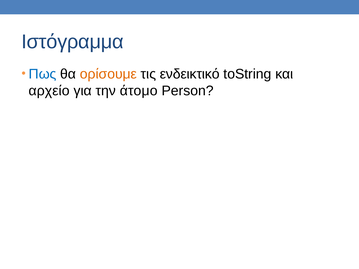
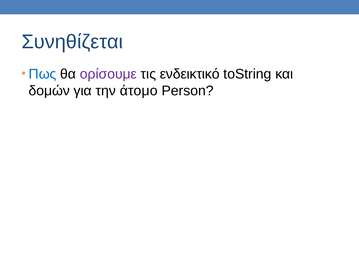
Ιστόγραμμα: Ιστόγραμμα -> Συνηθίζεται (72, 42)
ορίσουμε colour: orange -> purple (108, 74)
αρχείο: αρχείο -> δομών (49, 91)
